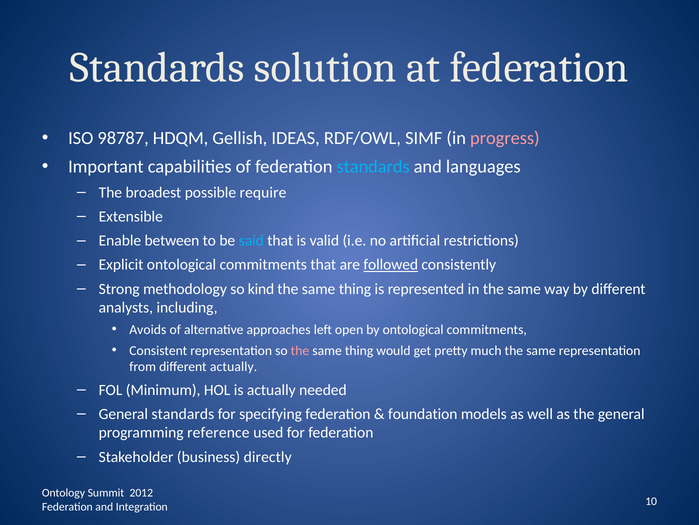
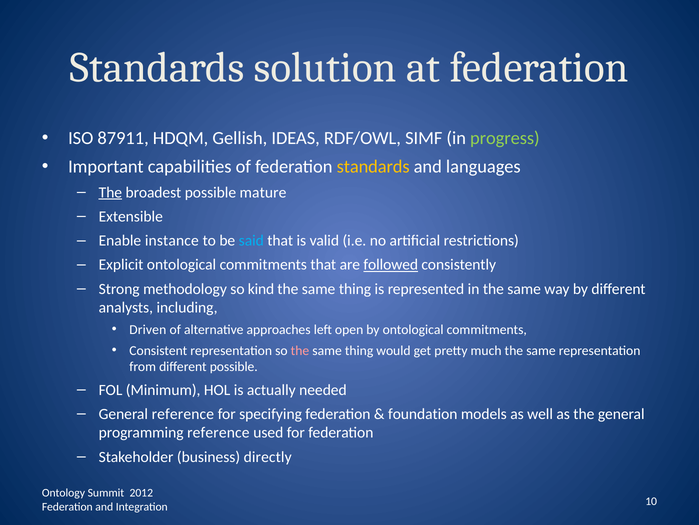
98787: 98787 -> 87911 (123, 138)
progress colour: pink -> light green (505, 138)
standards colour: light blue -> yellow (373, 167)
The underline: none -> present (110, 192)
require: require -> mature (263, 192)
between: between -> instance (172, 240)
Avoids: Avoids -> Driven (148, 329)
different actually: actually -> possible (234, 366)
General standards: standards -> reference (183, 414)
